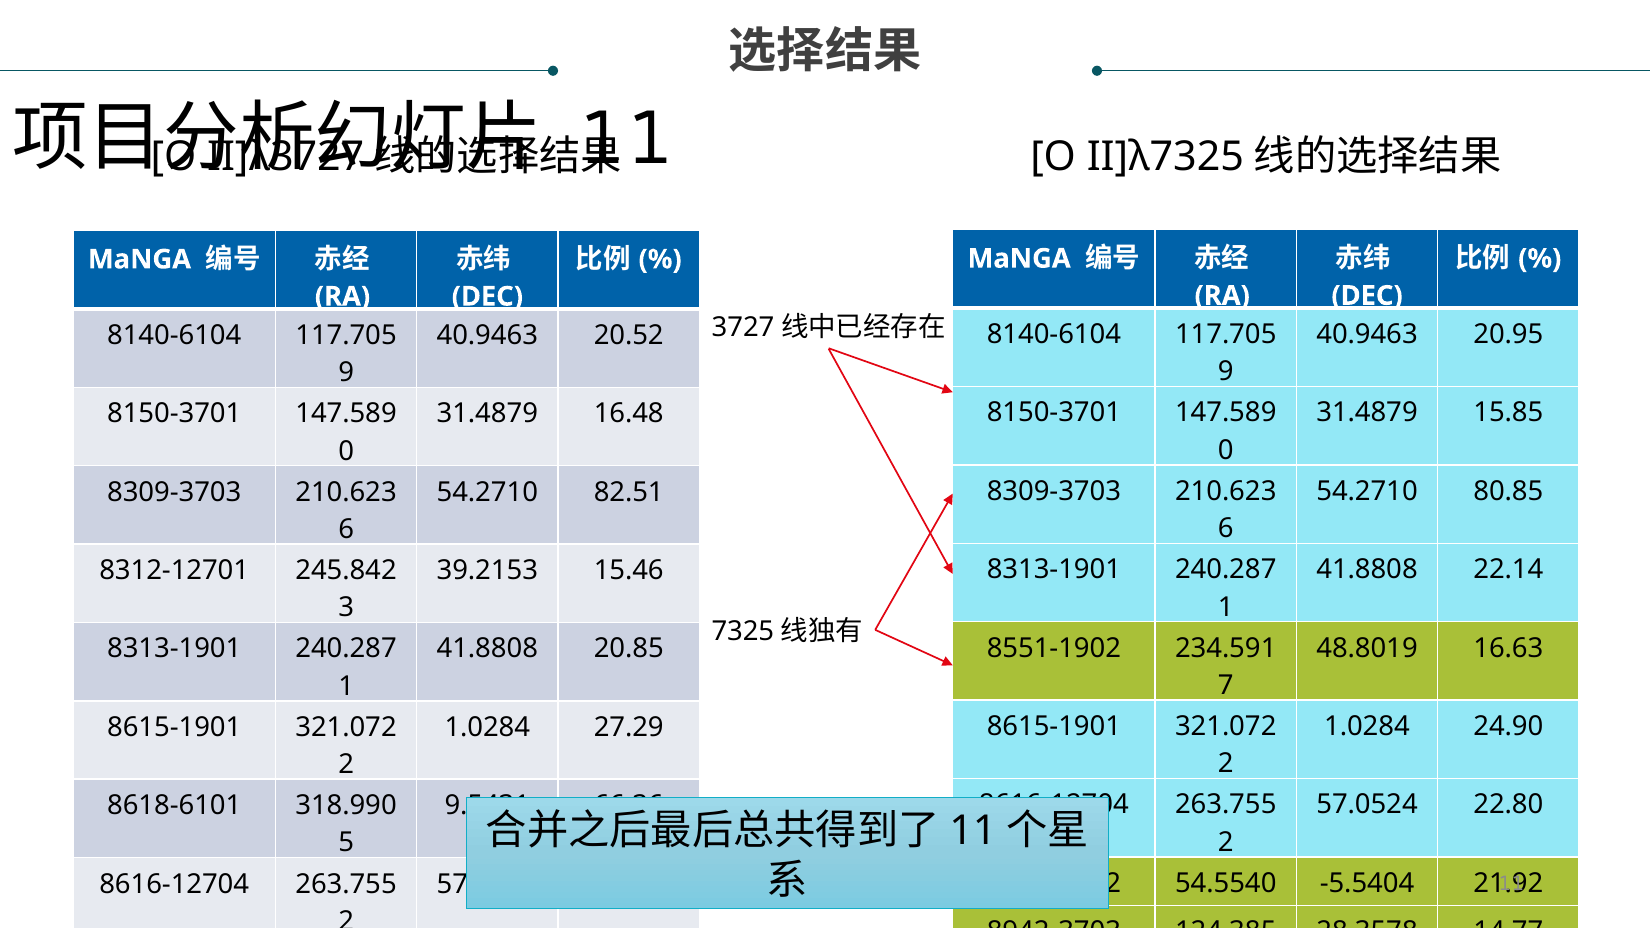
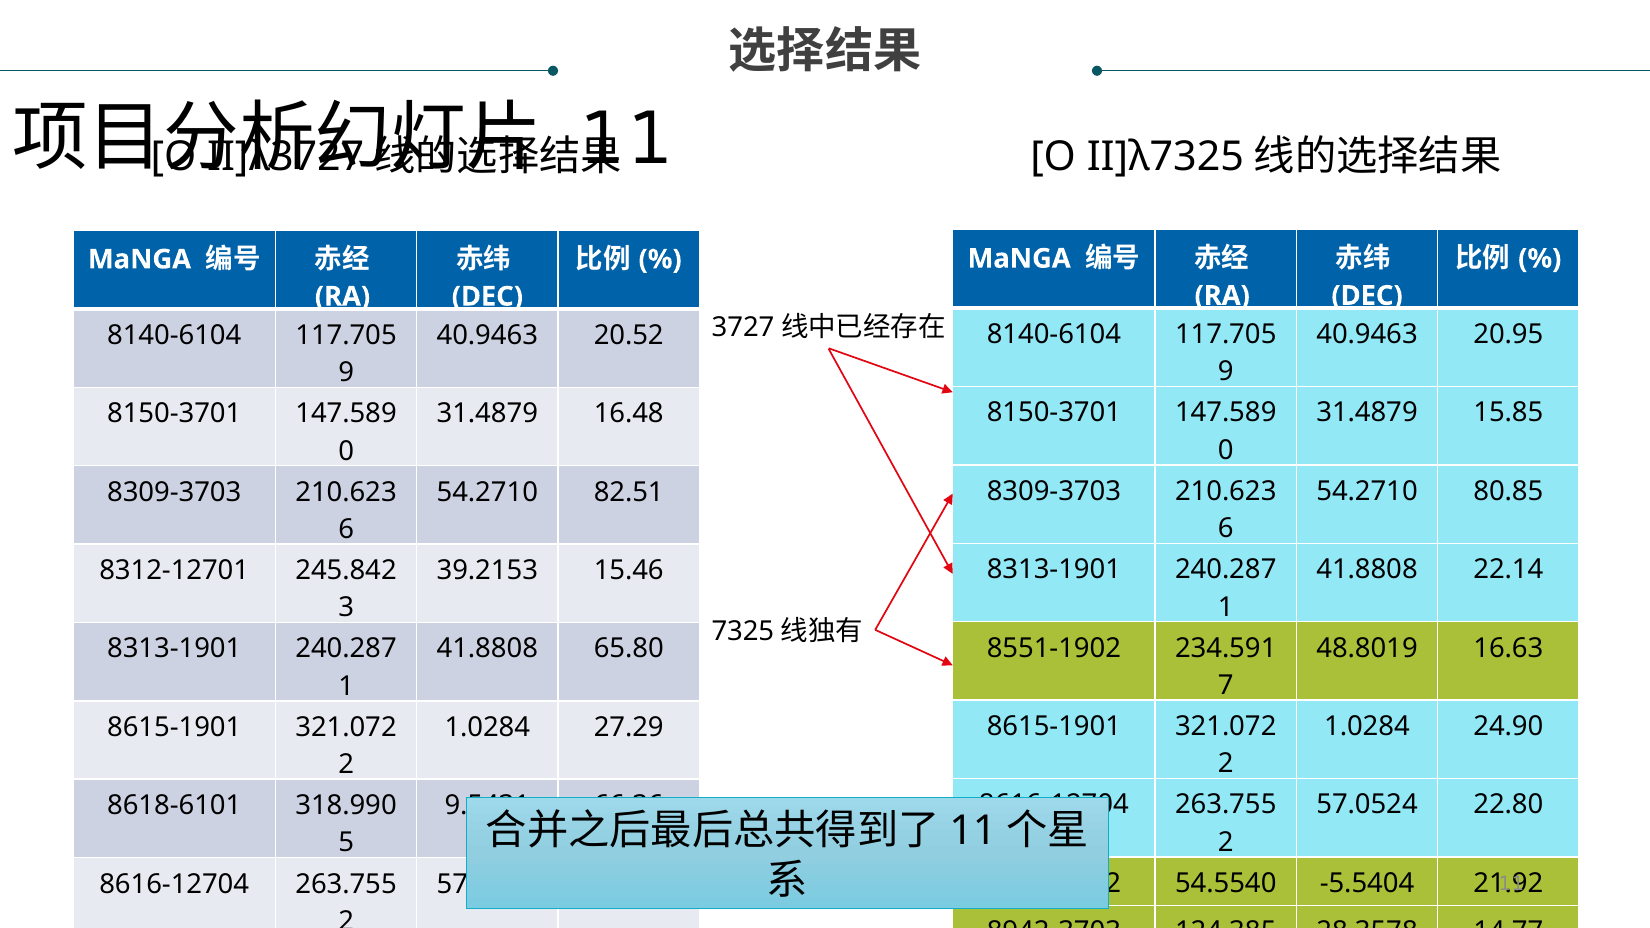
20.85: 20.85 -> 65.80 (629, 649)
